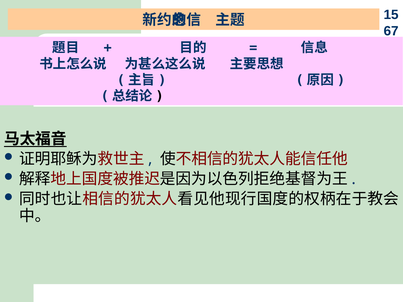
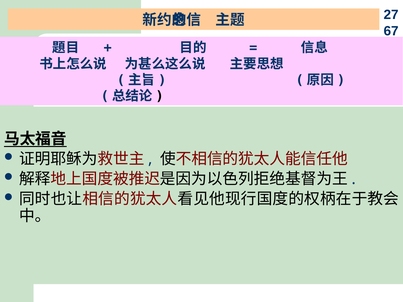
15: 15 -> 27 (391, 15)
